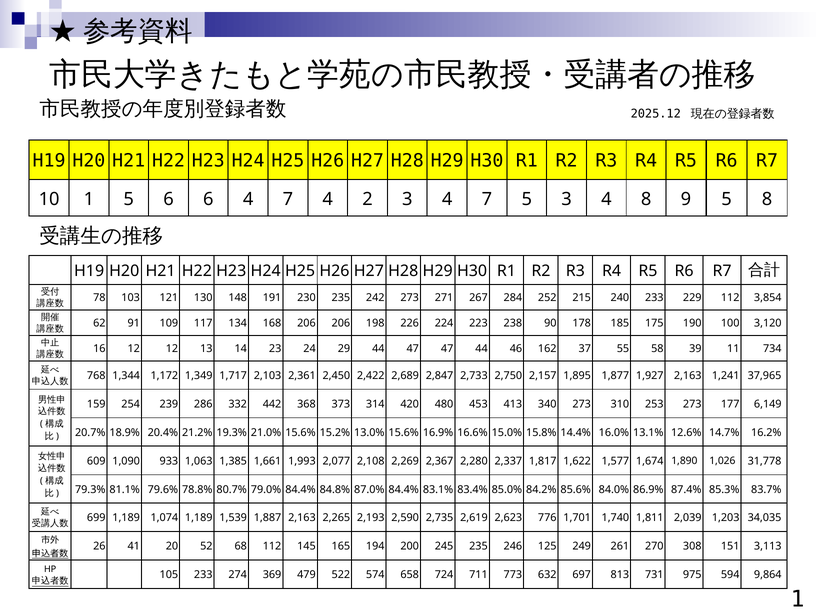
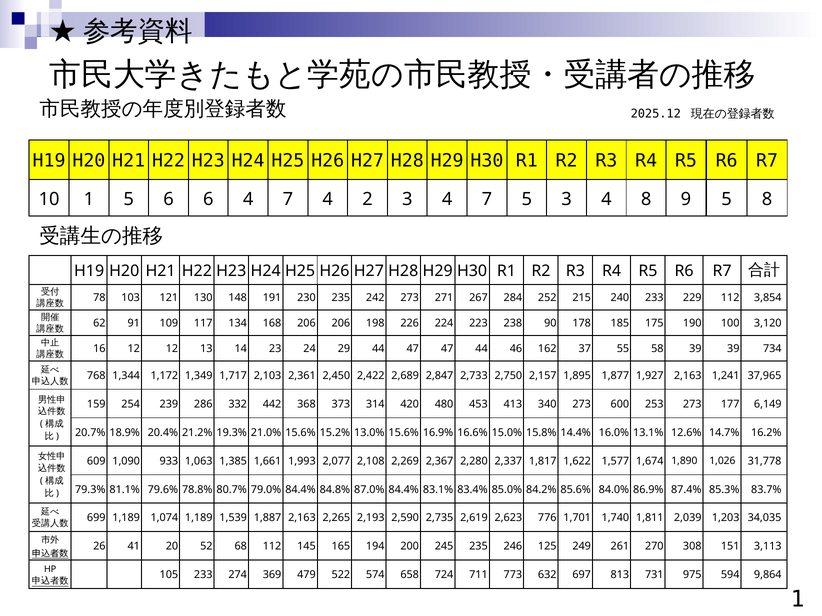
39 11: 11 -> 39 (733, 349)
310: 310 -> 600 (620, 404)
